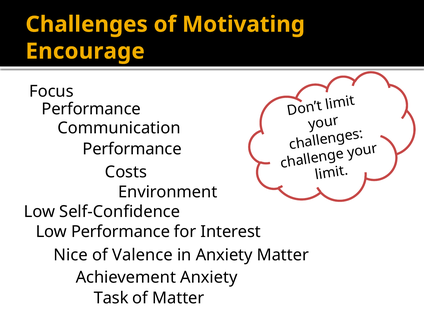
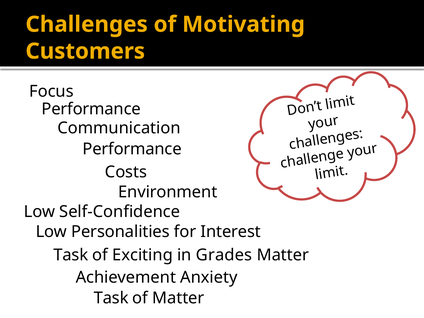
Encourage: Encourage -> Customers (85, 51)
Low Performance: Performance -> Personalities (120, 232)
Nice: Nice -> Task (71, 255)
Valence: Valence -> Exciting (143, 255)
in Anxiety: Anxiety -> Grades (224, 255)
